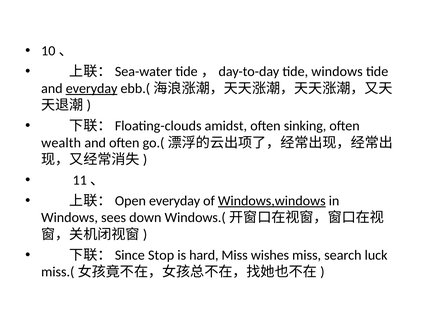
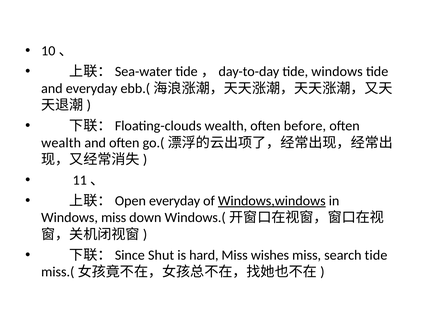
everyday underline: present -> none (92, 89)
amidst: amidst -> wealth (226, 126)
sinking: sinking -> before (305, 126)
Windows sees: sees -> miss (114, 218)
Stop: Stop -> Shut (161, 256)
search luck: luck -> tide (376, 256)
